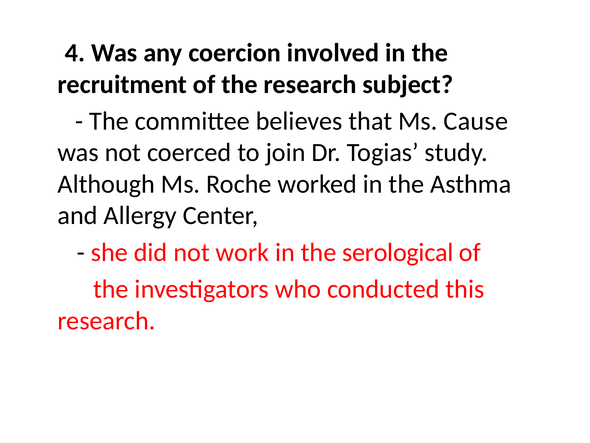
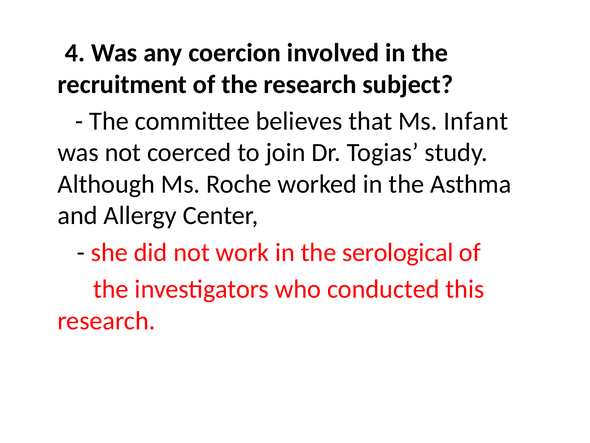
Cause: Cause -> Infant (476, 121)
